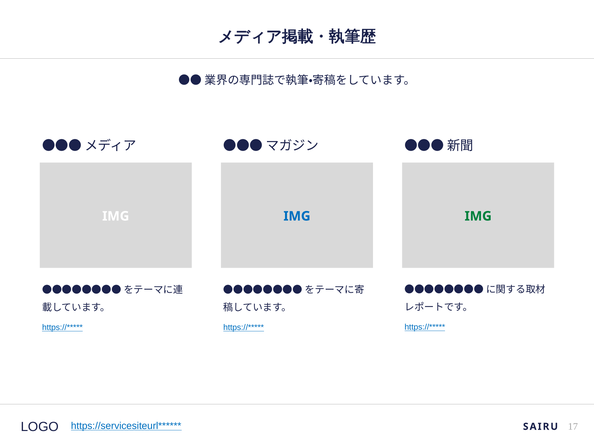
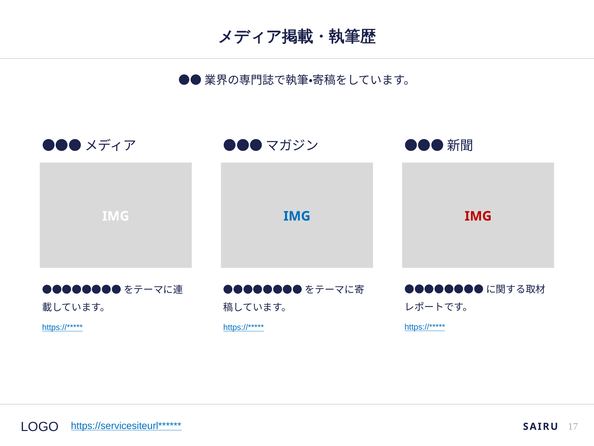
IMG colour: green -> red (478, 216)
